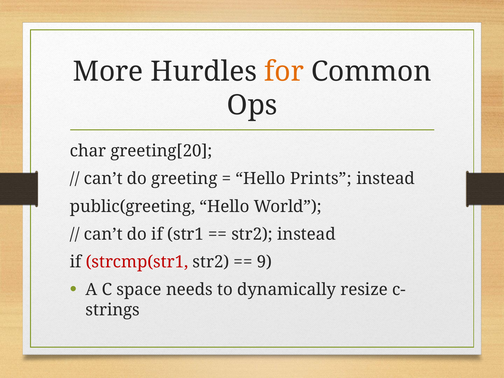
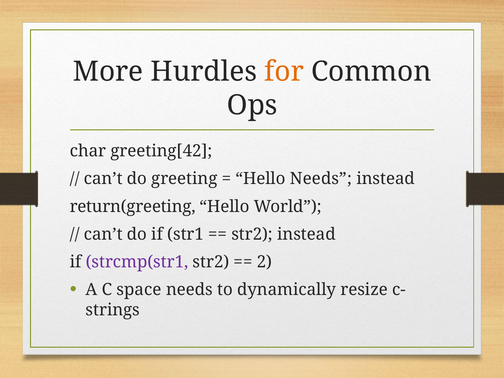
greeting[20: greeting[20 -> greeting[42 (161, 151)
Hello Prints: Prints -> Needs (321, 179)
public(greeting: public(greeting -> return(greeting (133, 206)
strcmp(str1 colour: red -> purple (137, 262)
9: 9 -> 2 (264, 262)
